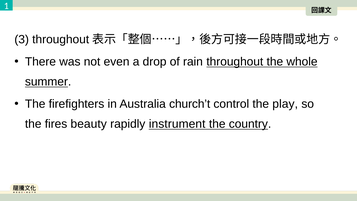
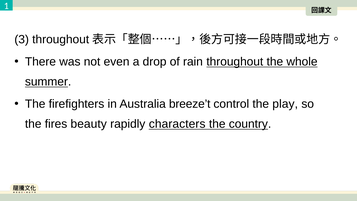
church’t: church’t -> breeze’t (190, 104)
instrument: instrument -> characters (177, 124)
